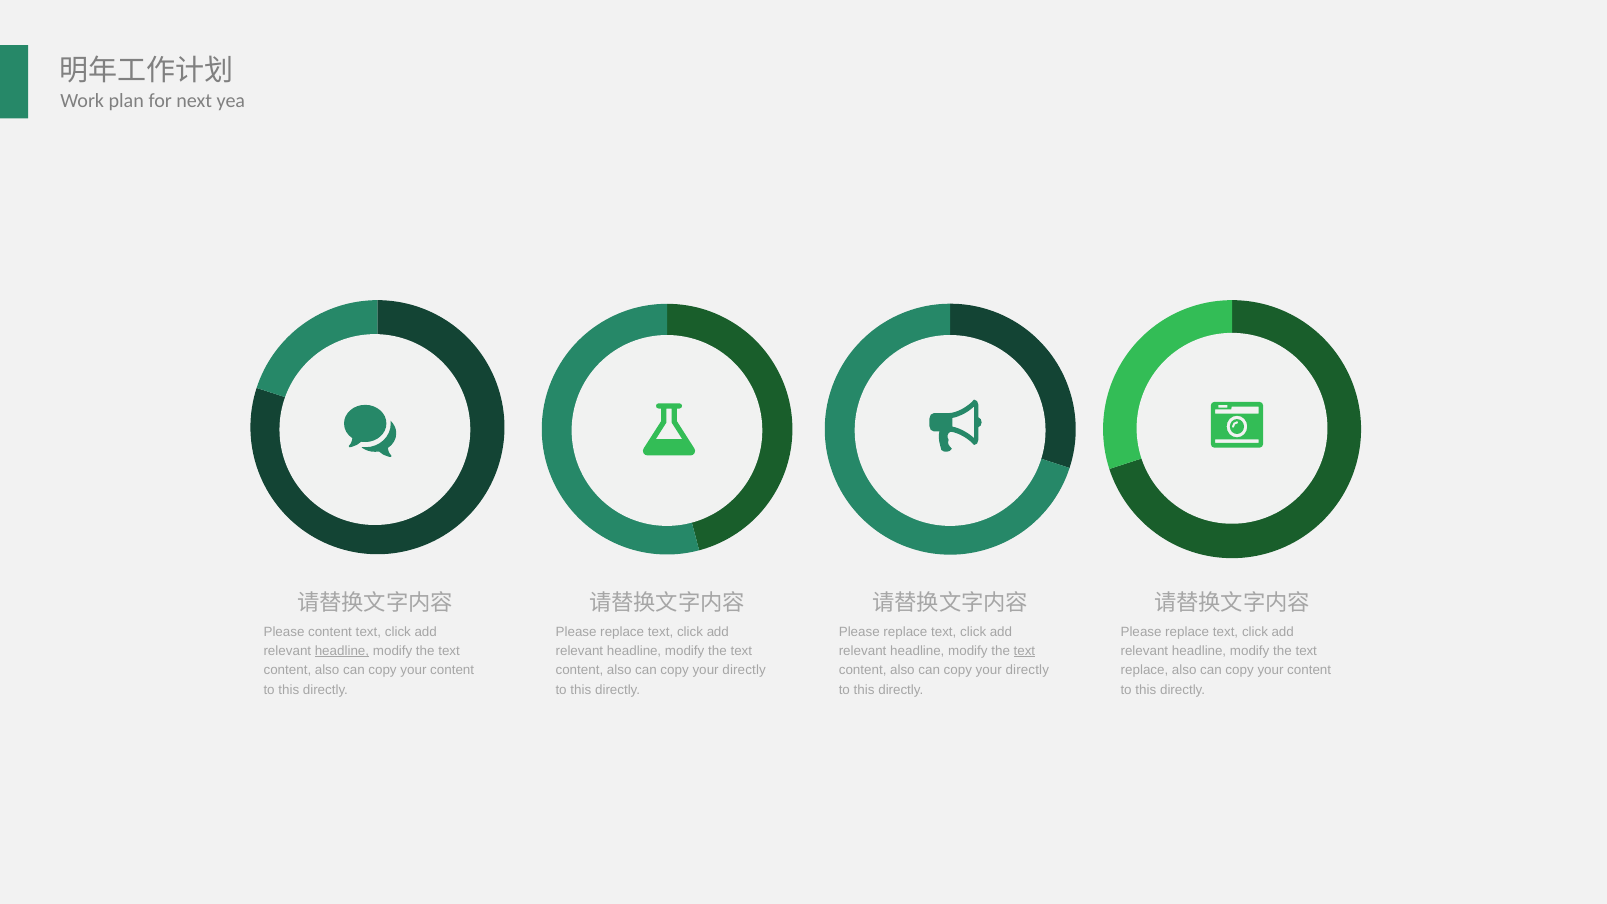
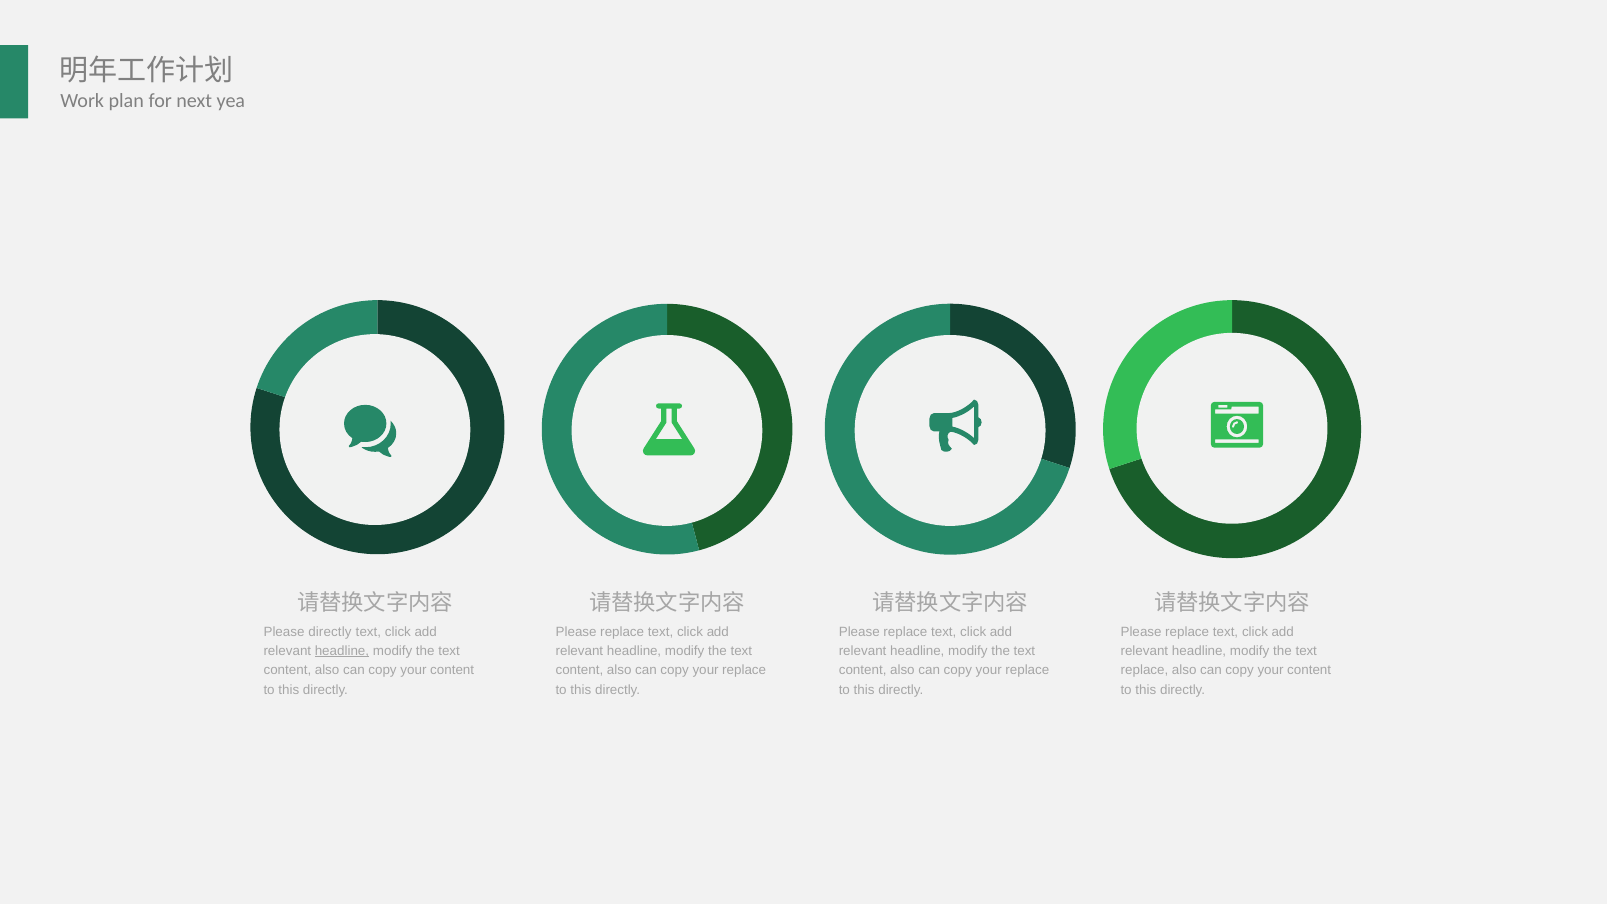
Please content: content -> directly (330, 632)
text underline: present -> none (1024, 651)
directly: directly -> replace (744, 670)
directly: directly -> replace (1027, 670)
